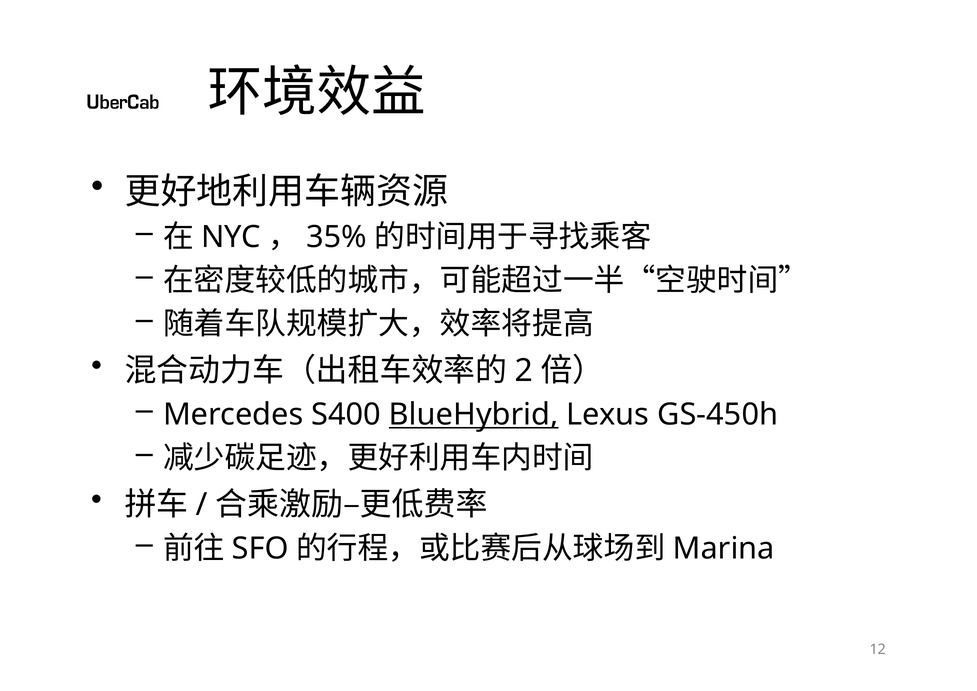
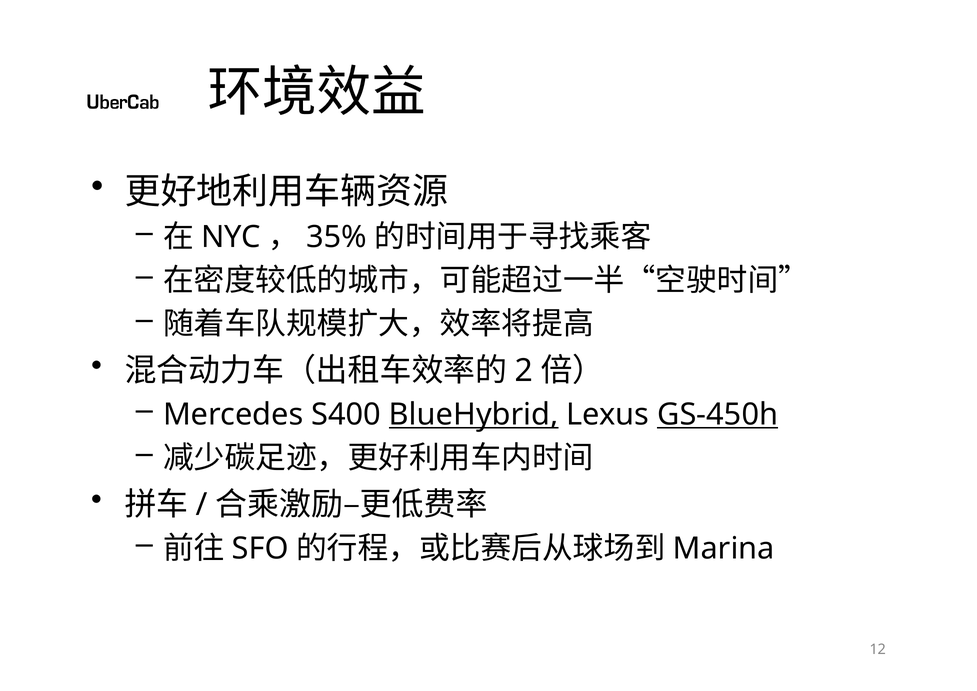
GS-450h underline: none -> present (718, 414)
